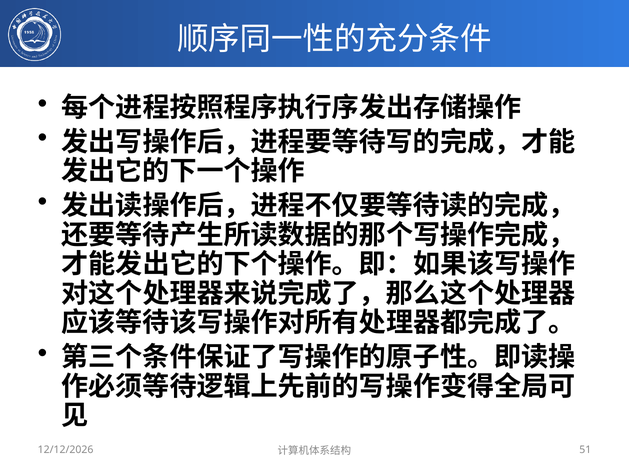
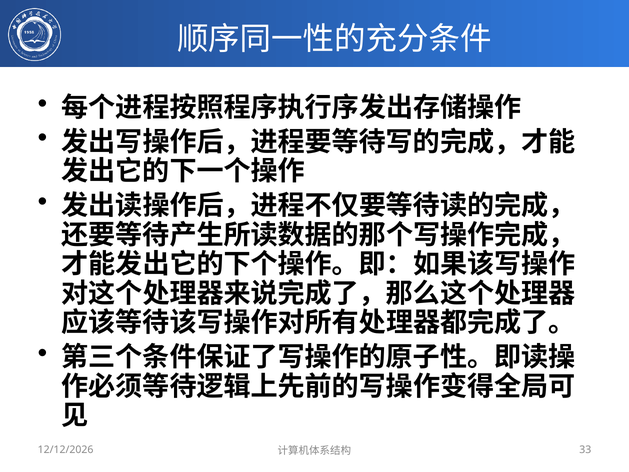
51: 51 -> 33 (585, 450)
